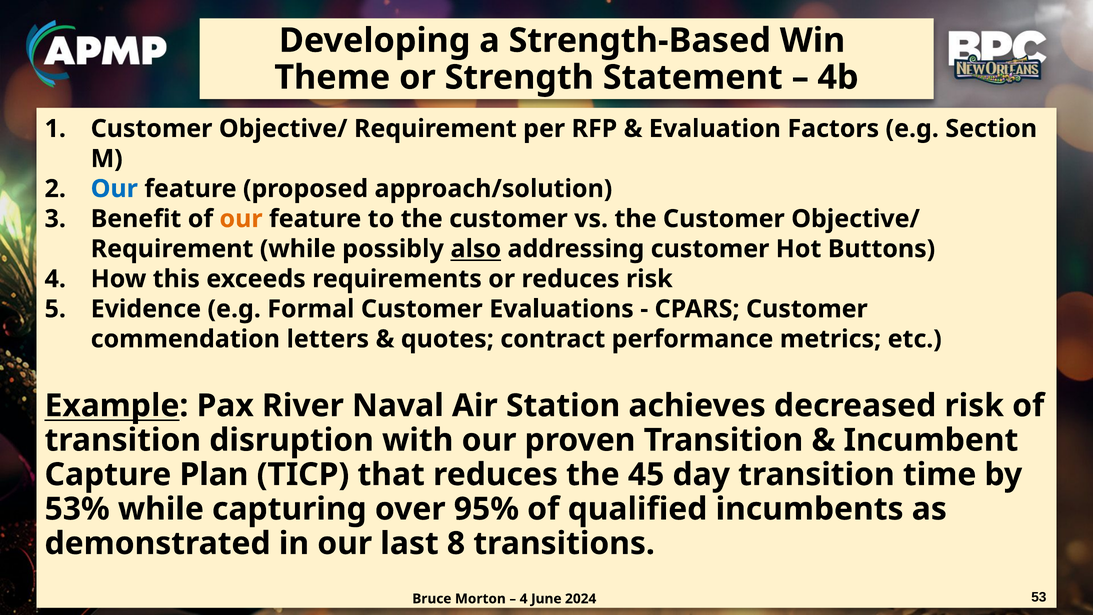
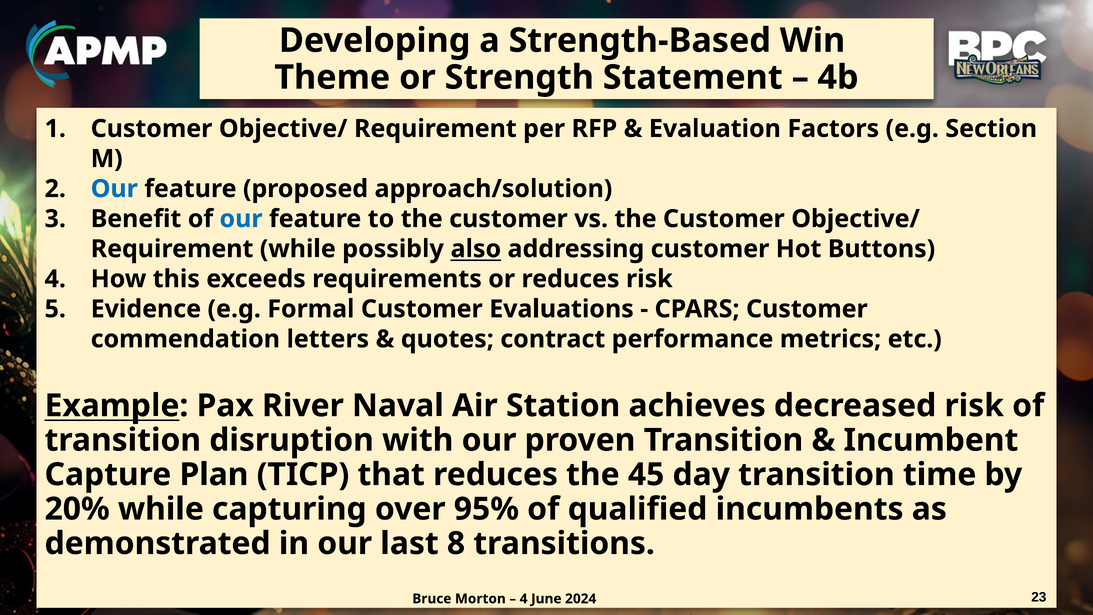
our colour: orange -> blue (241, 219)
53%: 53% -> 20% (77, 509)
53: 53 -> 23 (1039, 597)
